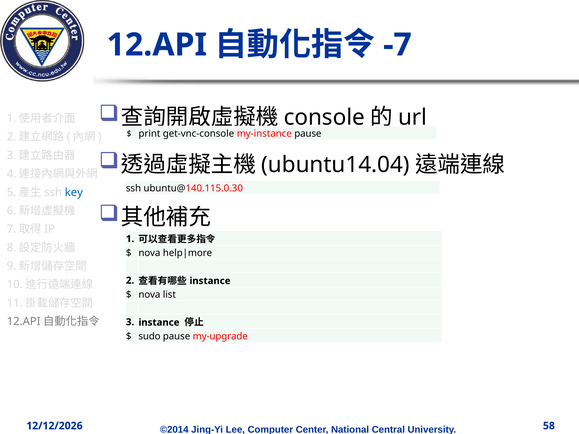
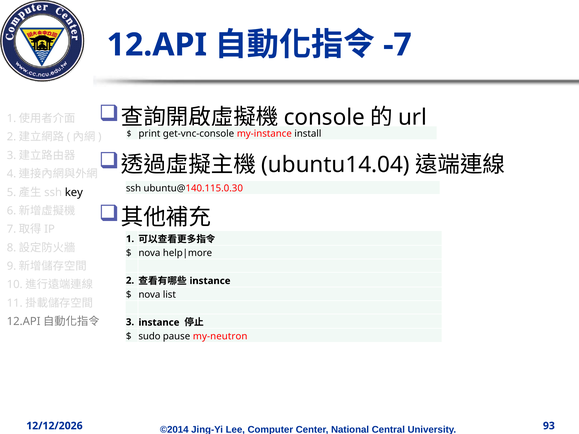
my-instance pause: pause -> install (308, 134)
key colour: blue -> black (74, 192)
my-upgrade: my-upgrade -> my-neutron (220, 336)
58: 58 -> 93 (549, 426)
